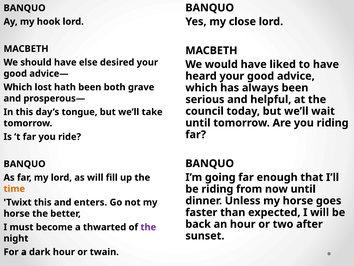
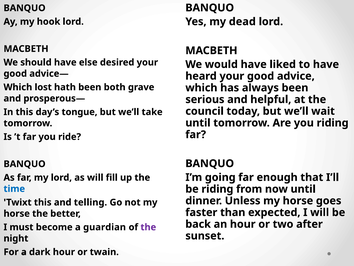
close: close -> dead (242, 22)
time colour: orange -> blue (14, 188)
enters: enters -> telling (90, 202)
thwarted: thwarted -> guardian (105, 227)
